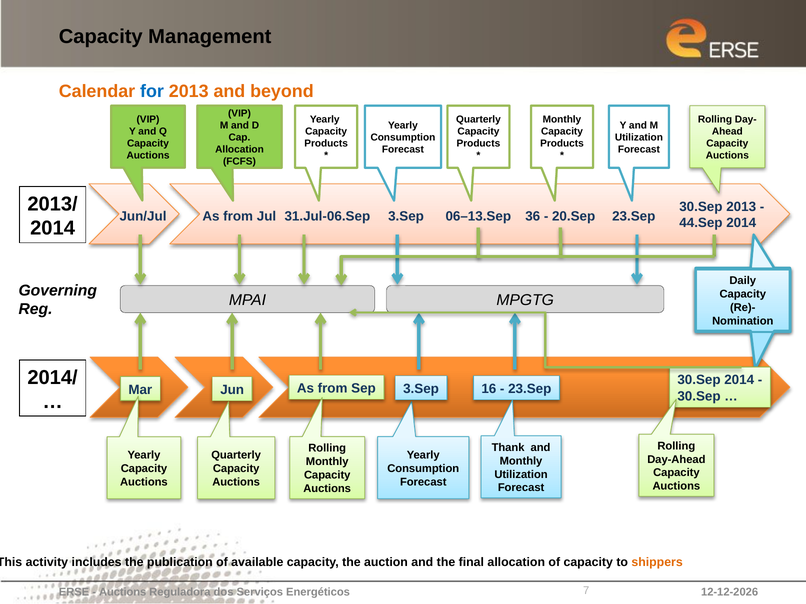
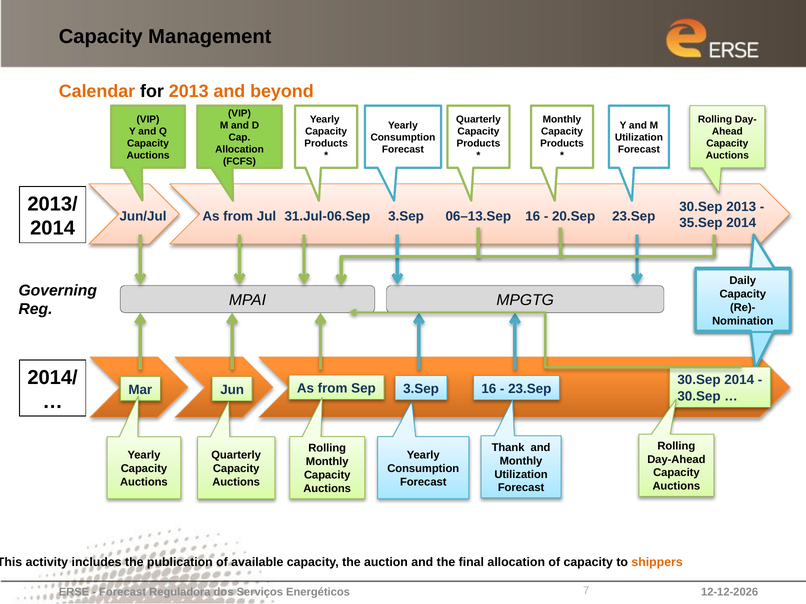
for colour: blue -> black (152, 92)
06–13.Sep 36: 36 -> 16 (533, 217)
44.Sep: 44.Sep -> 35.Sep (701, 223)
Auctions: Auctions -> Forecast (123, 593)
